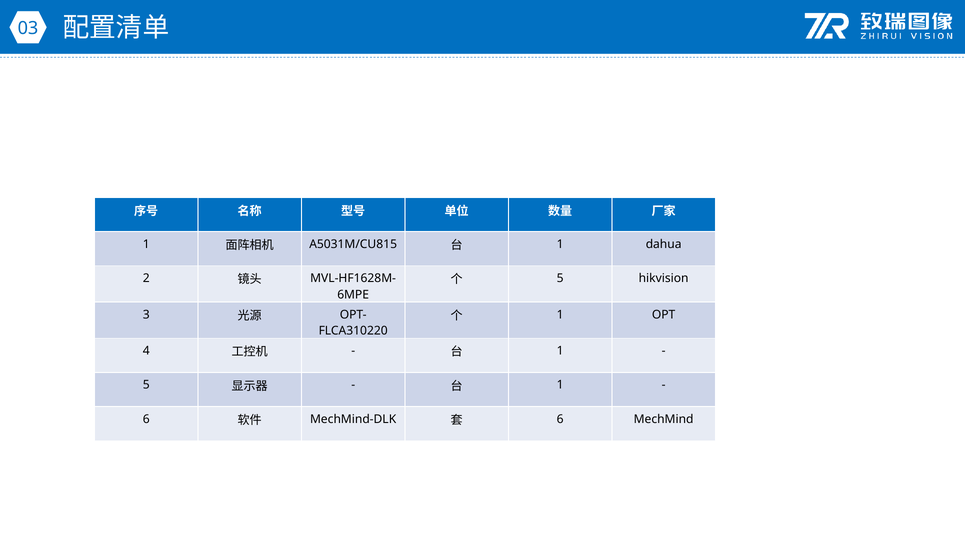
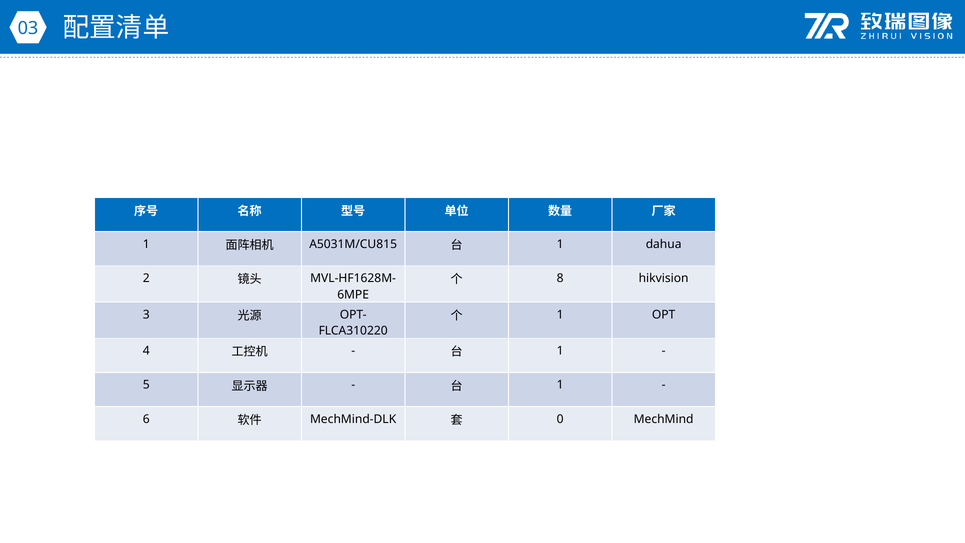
5: 5 -> 8 (560, 278)
6: 6 -> 0 (560, 419)
